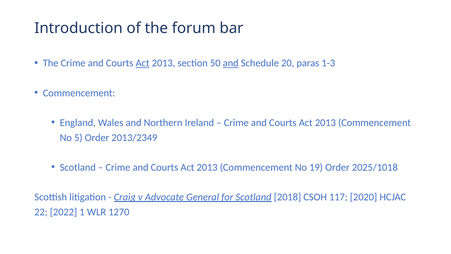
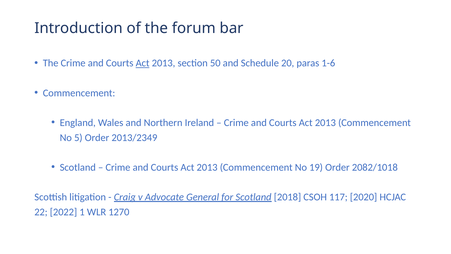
and underline: present -> none (231, 63)
1-3: 1-3 -> 1-6 (328, 63)
2025/1018: 2025/1018 -> 2082/1018 (375, 167)
